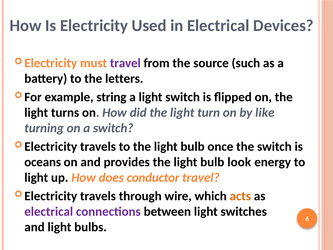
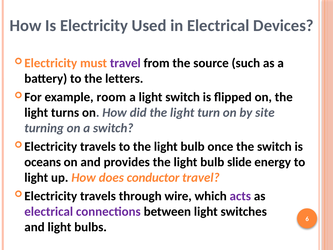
string: string -> room (111, 97)
like: like -> site (265, 112)
look: look -> slide (239, 162)
acts colour: orange -> purple (240, 196)
